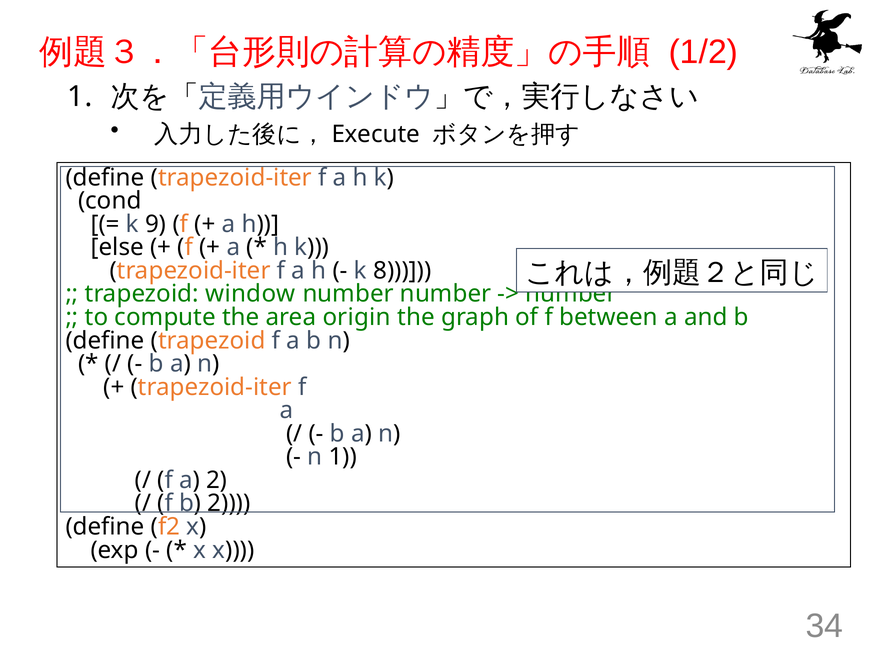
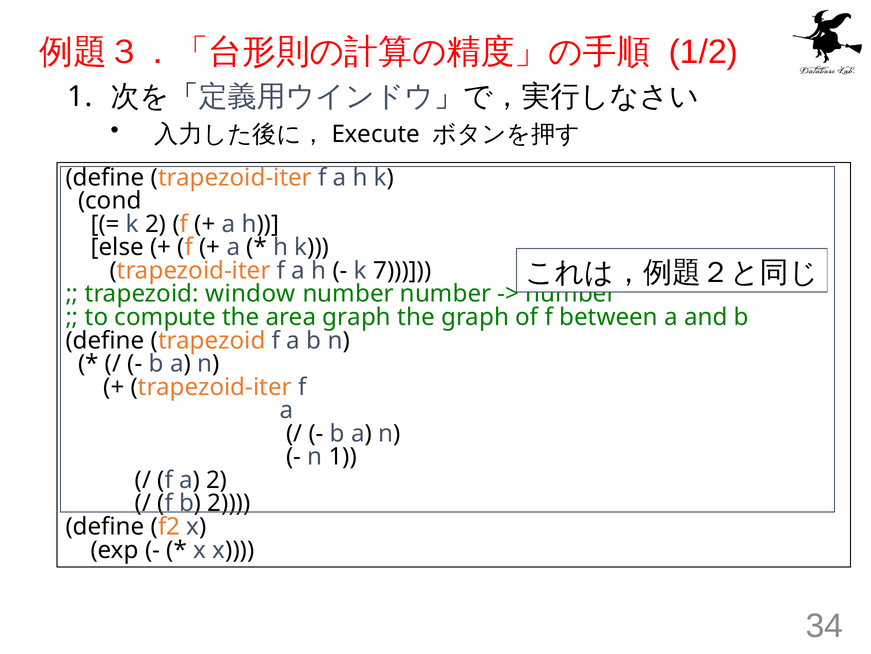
k 9: 9 -> 2 (156, 224)
8: 8 -> 7 (402, 270)
area origin: origin -> graph (357, 317)
